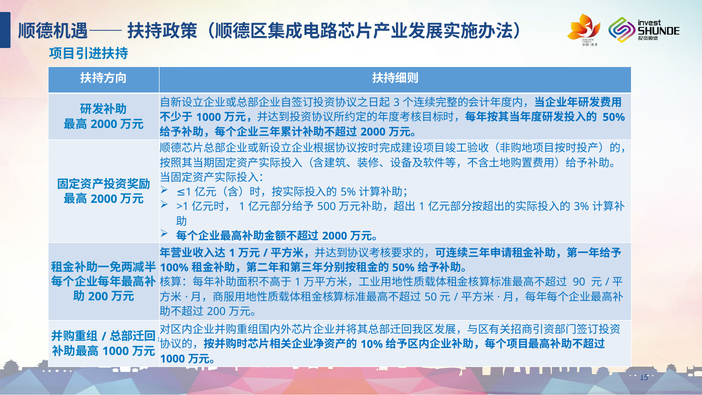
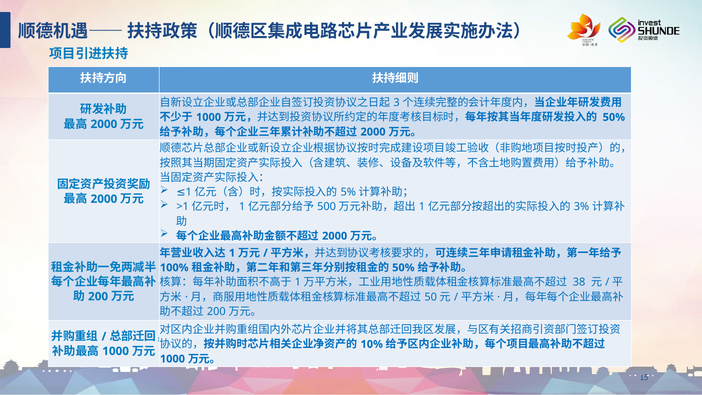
90: 90 -> 38 (579, 282)
